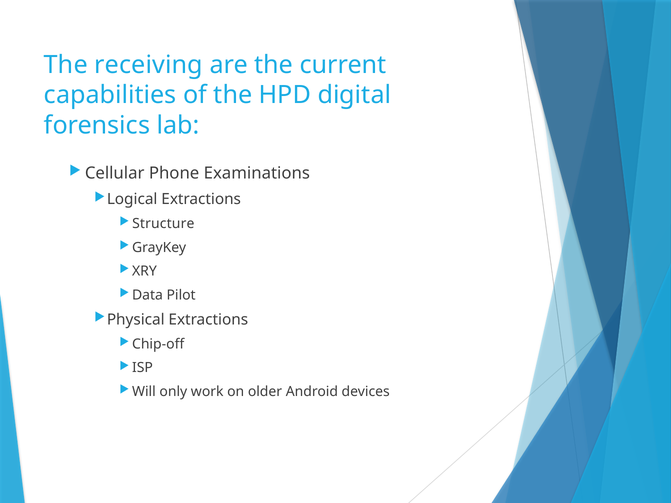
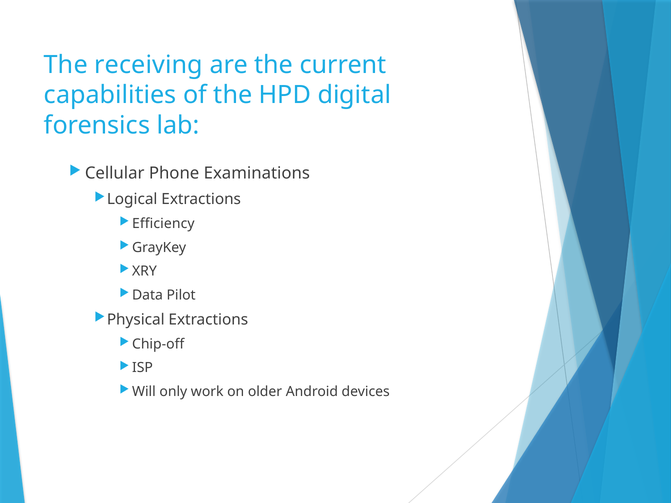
Structure: Structure -> Efficiency (163, 224)
